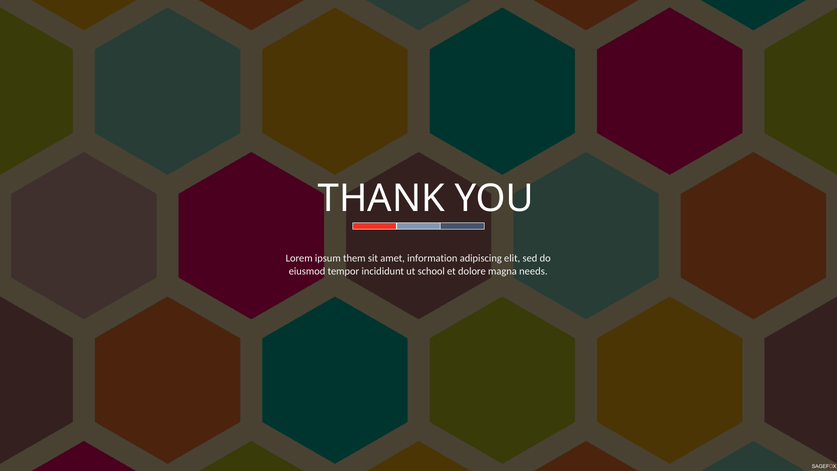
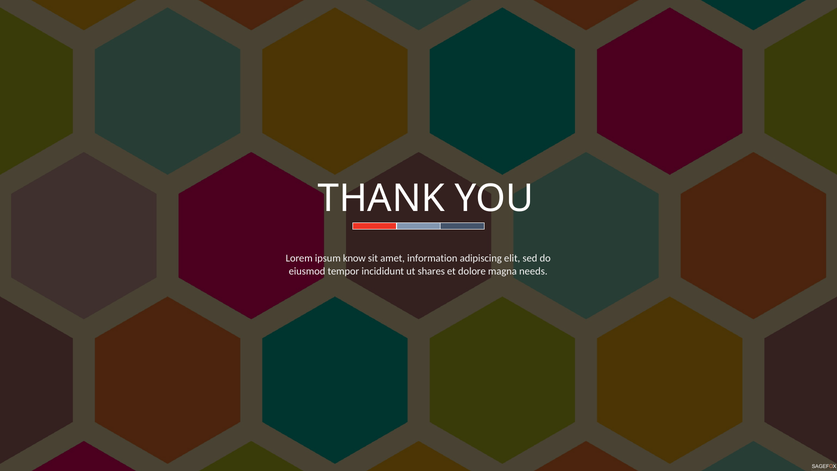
them: them -> know (354, 258)
school: school -> shares (431, 271)
